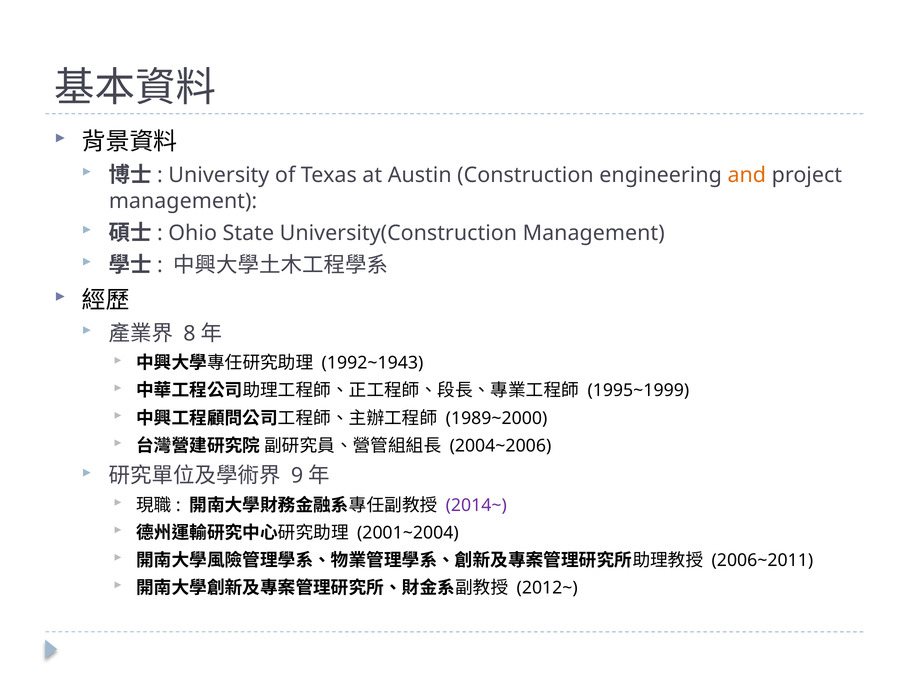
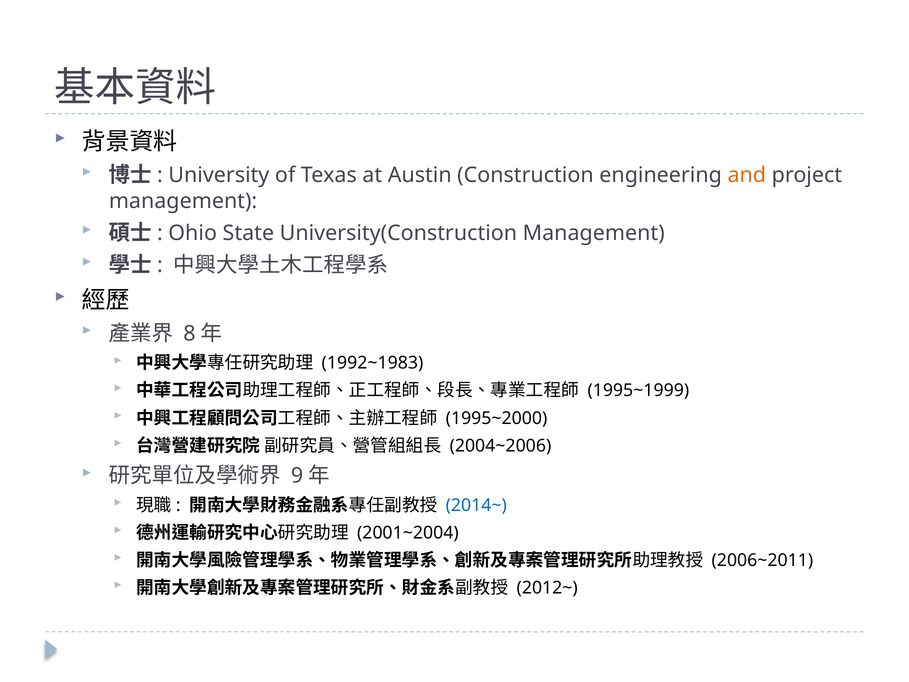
1992~1943: 1992~1943 -> 1992~1983 (372, 363)
1989~2000: 1989~2000 -> 1995~2000 (497, 418)
2014~ colour: purple -> blue (476, 505)
